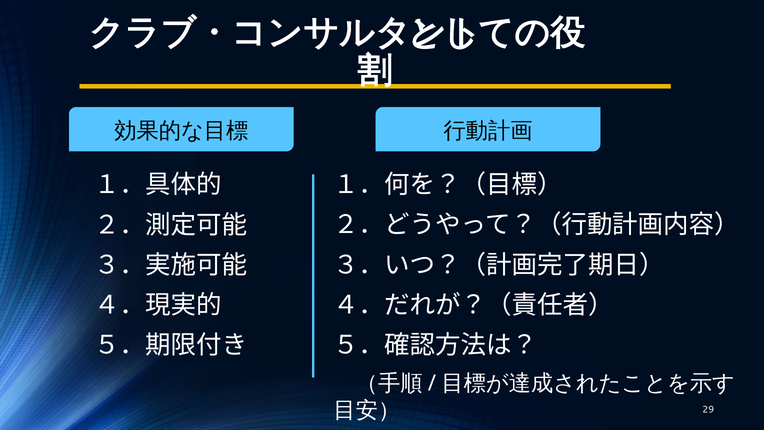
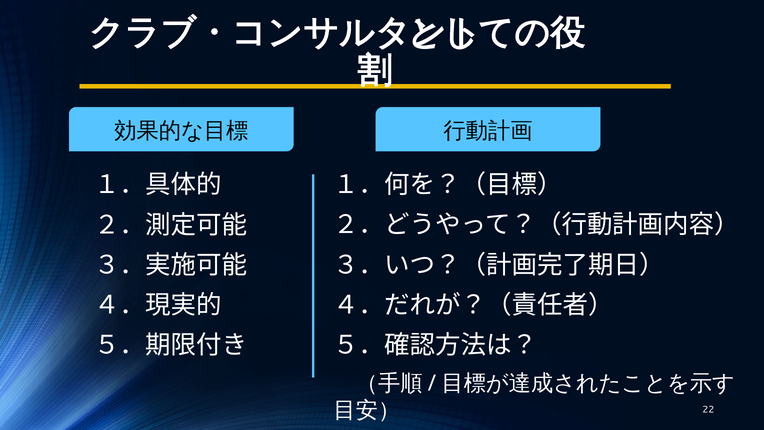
29: 29 -> 22 (708, 409)
